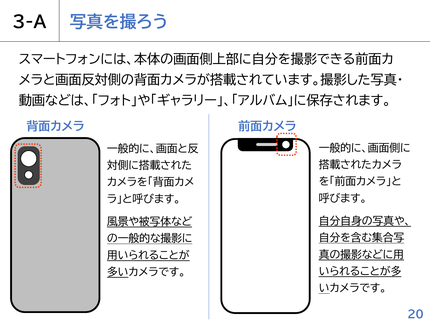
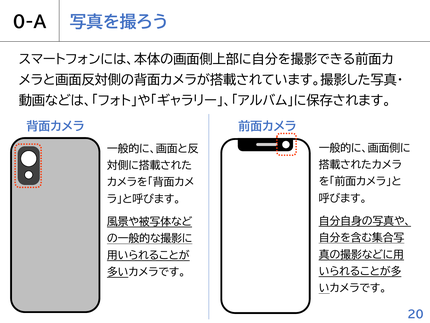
3-A: 3-A -> 0-A (30, 22)
